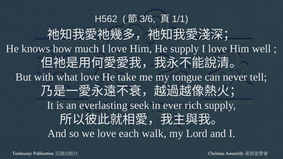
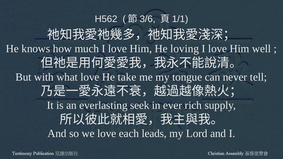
He supply: supply -> loving (185, 49)
walk: walk -> leads (154, 134)
